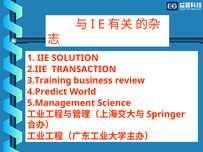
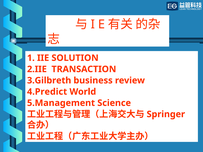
3.Training: 3.Training -> 3.Gilbreth (49, 81)
